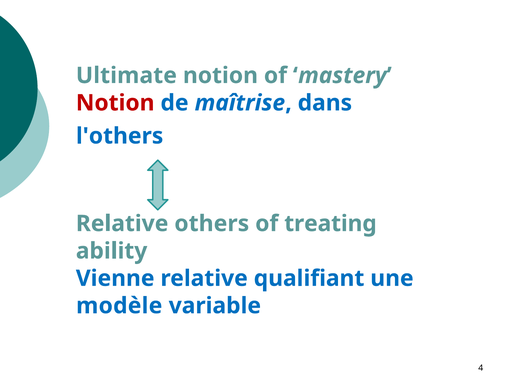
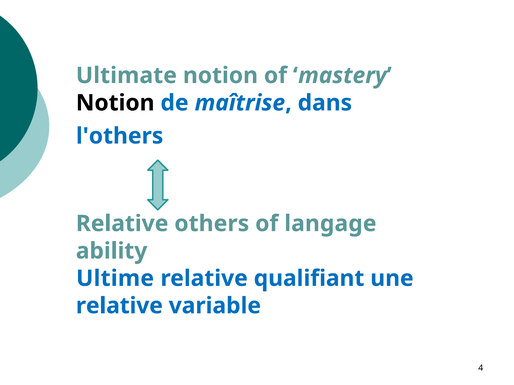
Notion colour: red -> black (115, 103)
treating: treating -> langage (330, 224)
Vienne: Vienne -> Ultime (115, 279)
modèle: modèle -> relative (119, 306)
